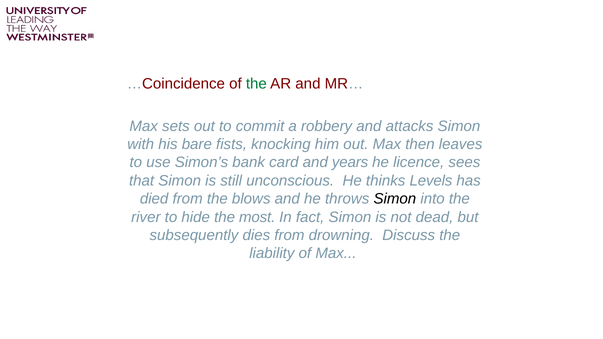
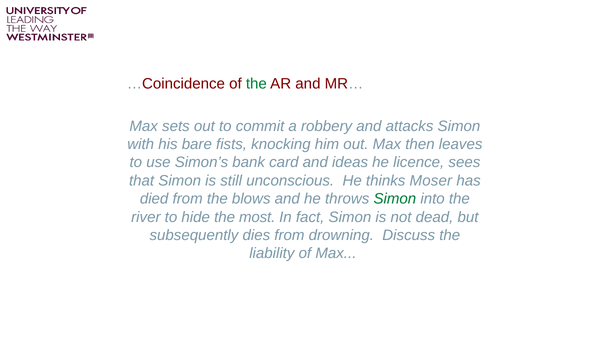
years: years -> ideas (350, 163)
Levels: Levels -> Moser (431, 181)
Simon colour: black -> green (395, 199)
